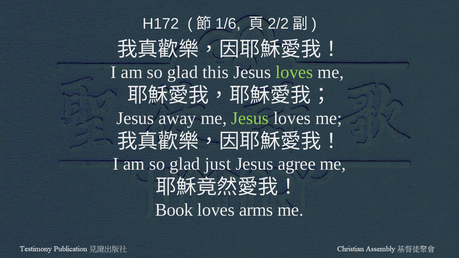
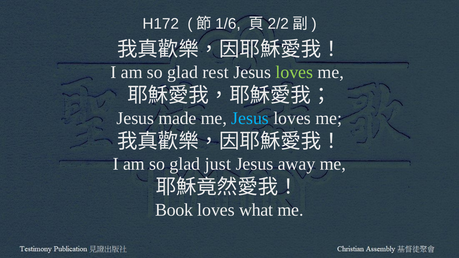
this: this -> rest (216, 72)
away: away -> made (178, 118)
Jesus colour: light green -> light blue (250, 118)
agree: agree -> away (297, 164)
arms: arms -> what (256, 210)
